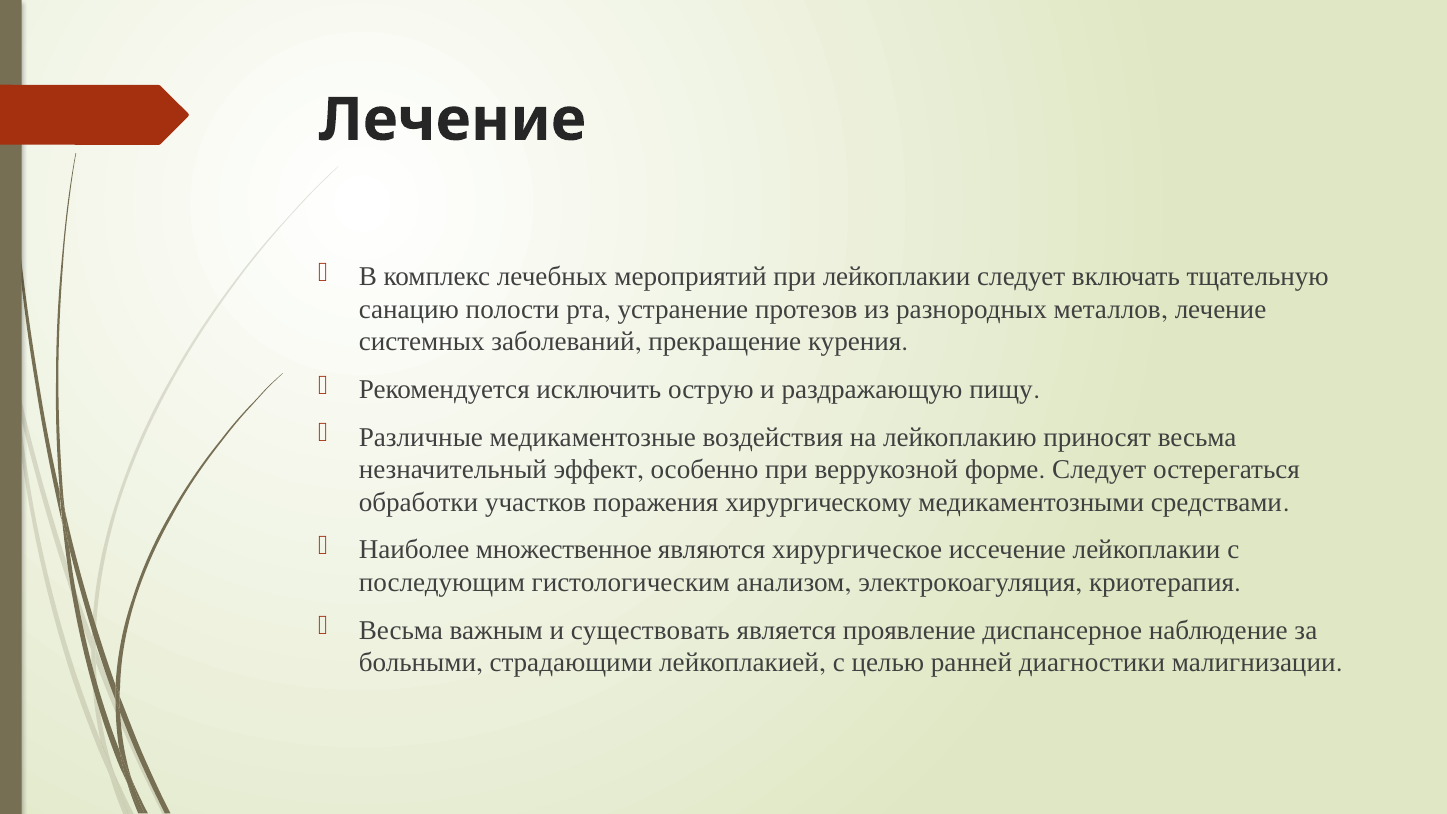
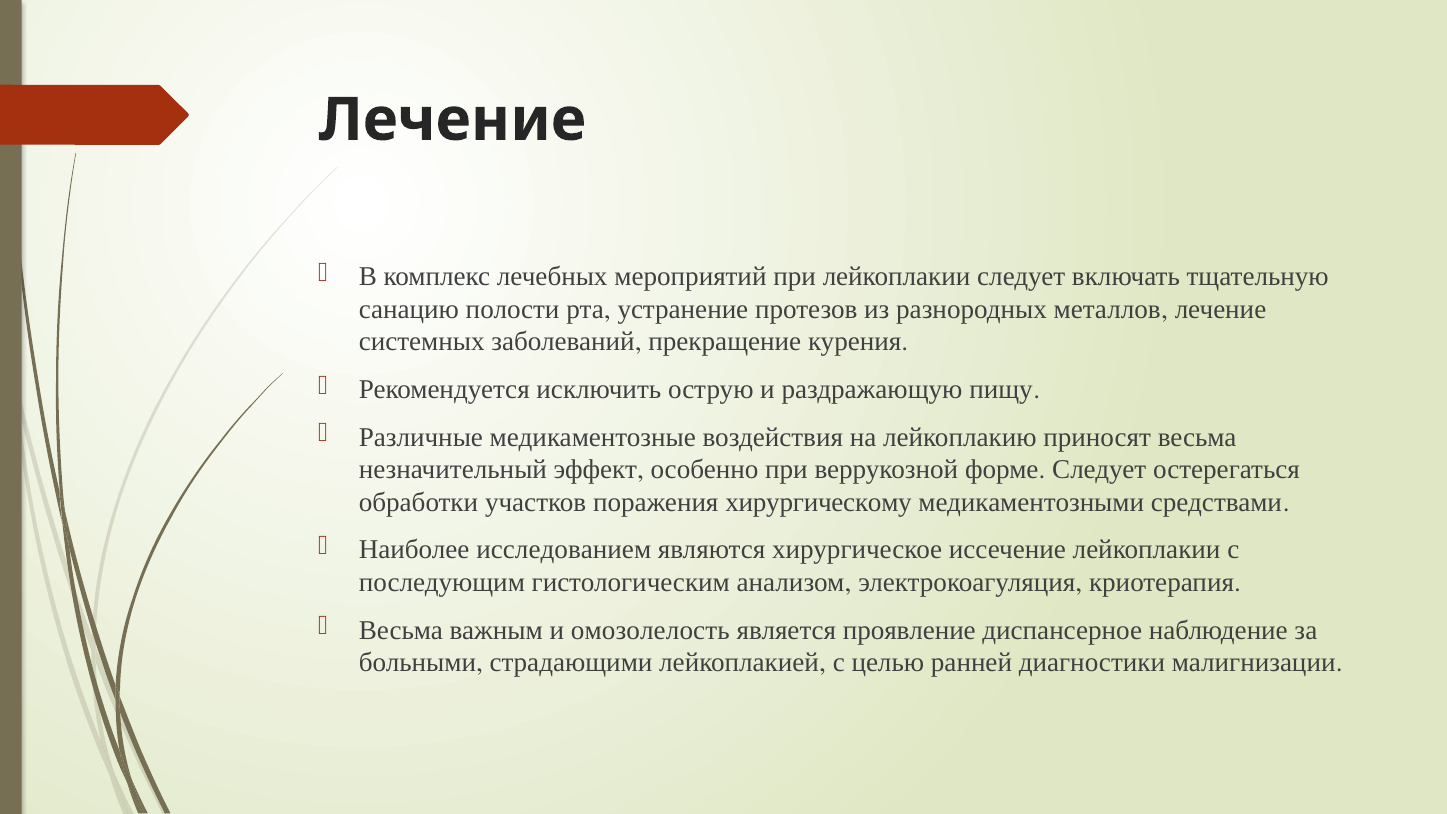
множественное: множественное -> исследованием (564, 550)
существовать: существовать -> омозолелость (650, 630)
